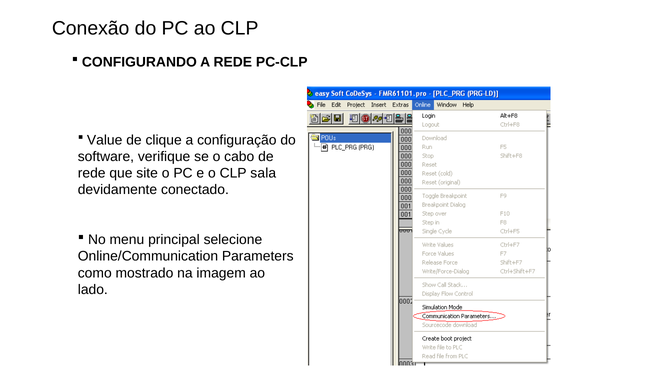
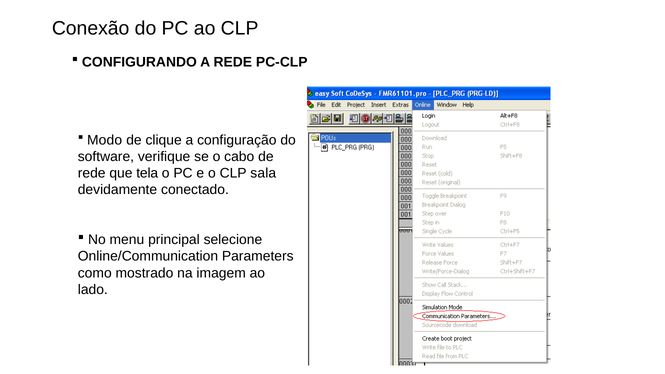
Value: Value -> Modo (105, 140)
site: site -> tela (147, 173)
